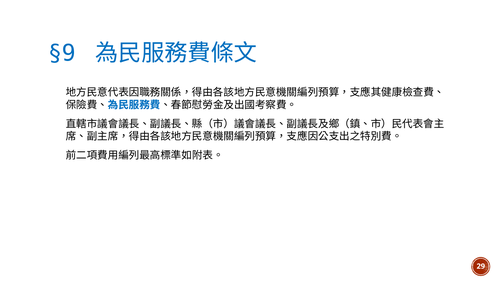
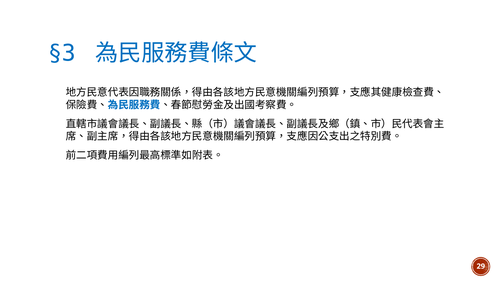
§9: §9 -> §3 (62, 53)
